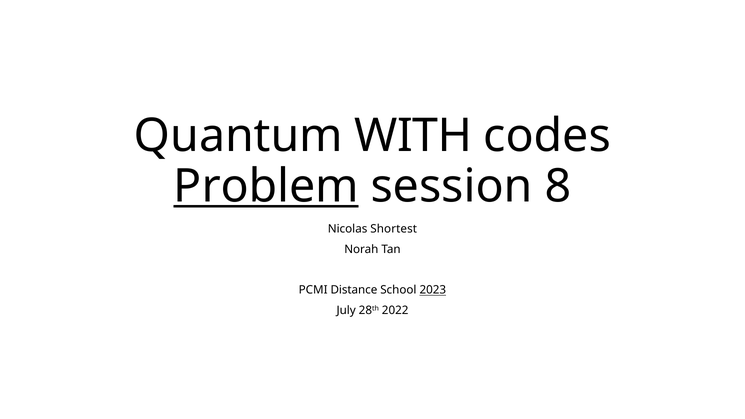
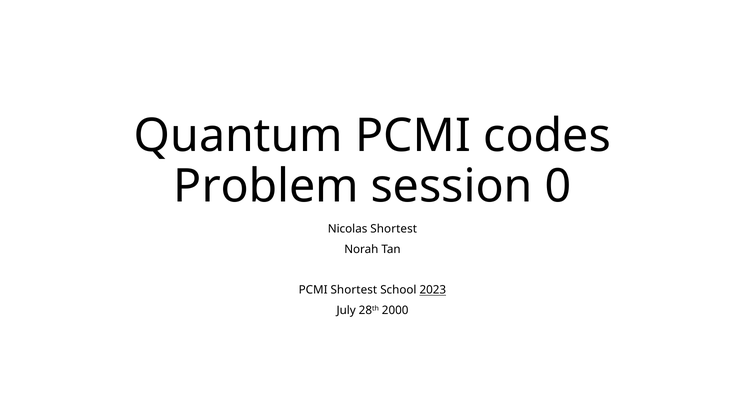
Quantum WITH: WITH -> PCMI (413, 136)
Problem underline: present -> none (266, 186)
8: 8 -> 0 (558, 186)
PCMI Distance: Distance -> Shortest (354, 290)
2022: 2022 -> 2000 (395, 310)
